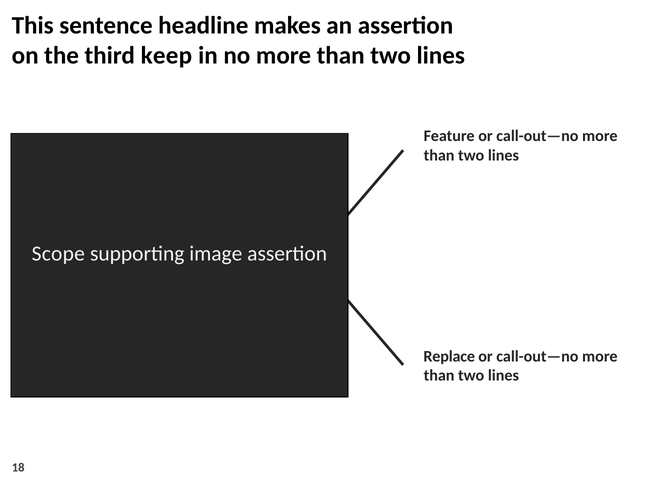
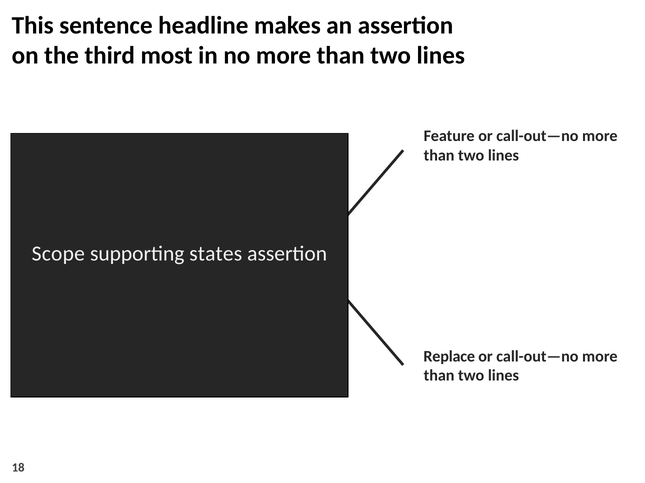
keep: keep -> most (167, 55)
image: image -> states (216, 254)
